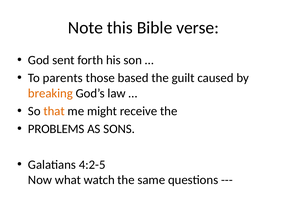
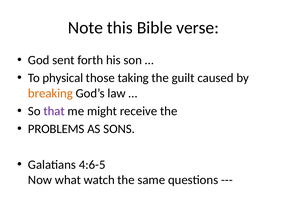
parents: parents -> physical (63, 78)
based: based -> taking (133, 78)
that colour: orange -> purple (54, 111)
4:2-5: 4:2-5 -> 4:6-5 (92, 165)
